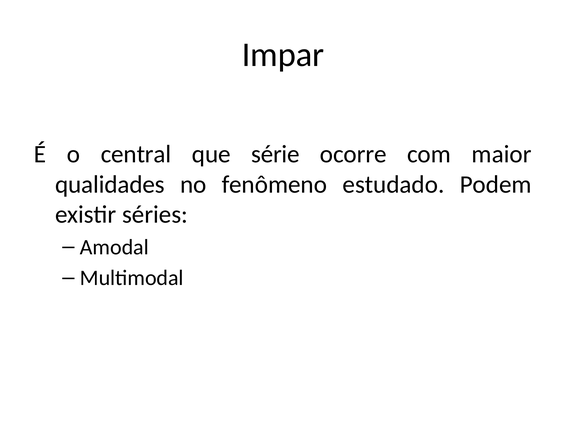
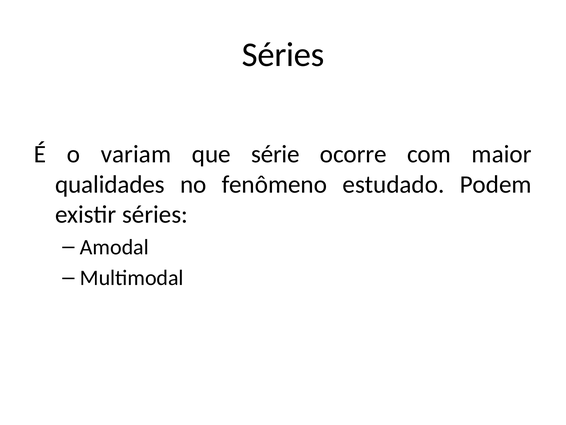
Impar: Impar -> Séries (283, 55)
central: central -> variam (136, 154)
